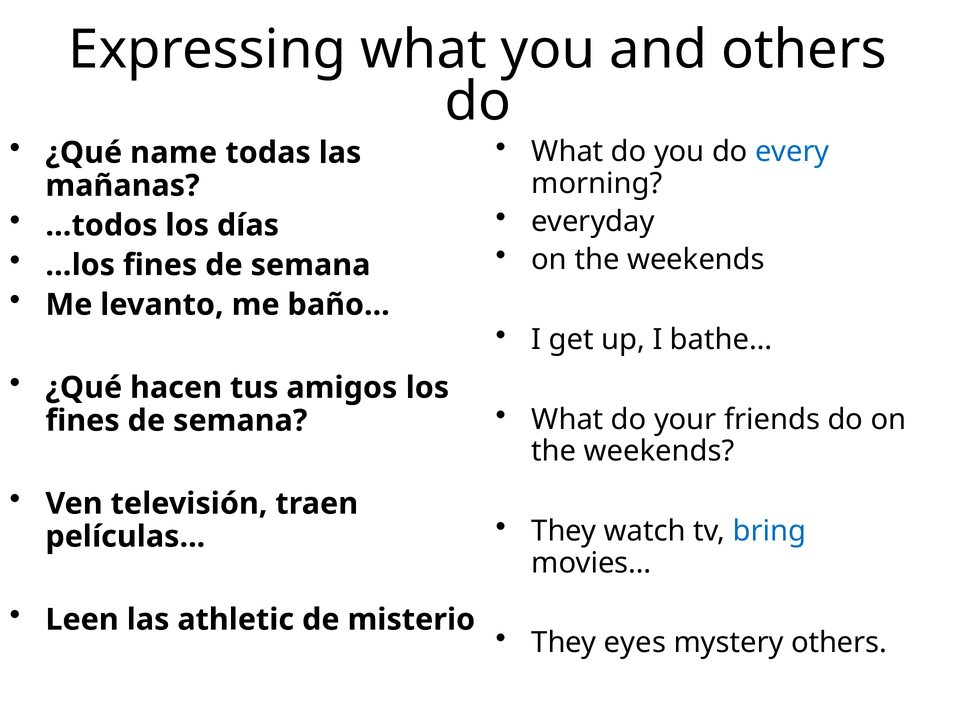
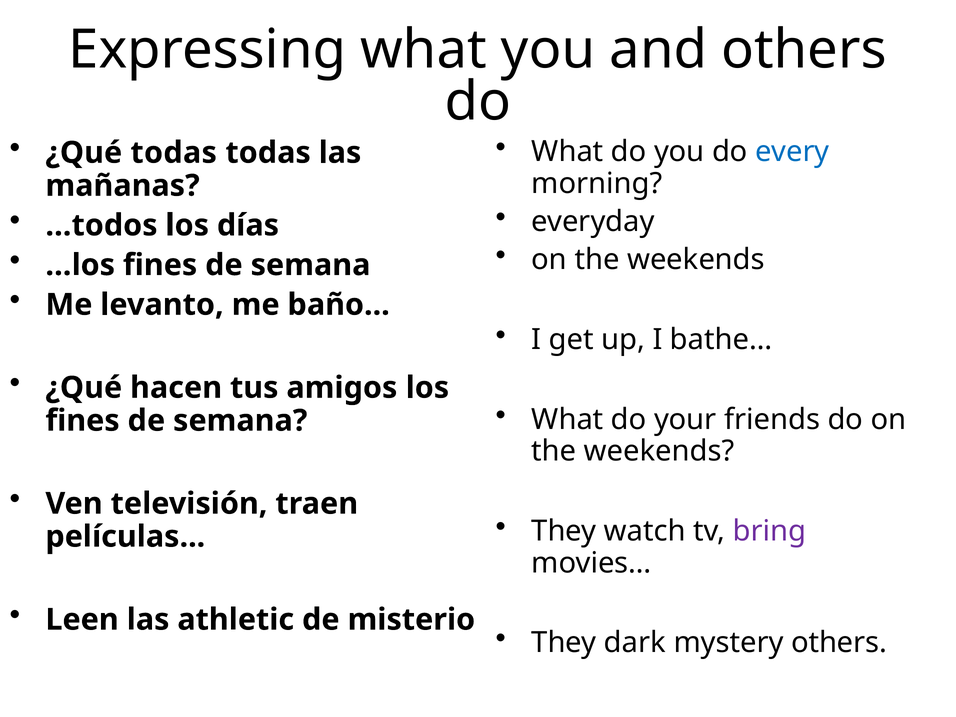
¿Qué name: name -> todas (174, 153)
bring colour: blue -> purple (769, 531)
eyes: eyes -> dark (635, 643)
